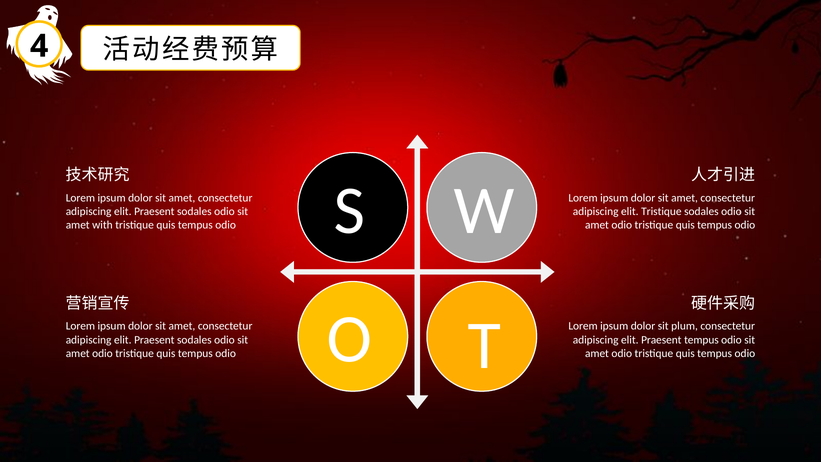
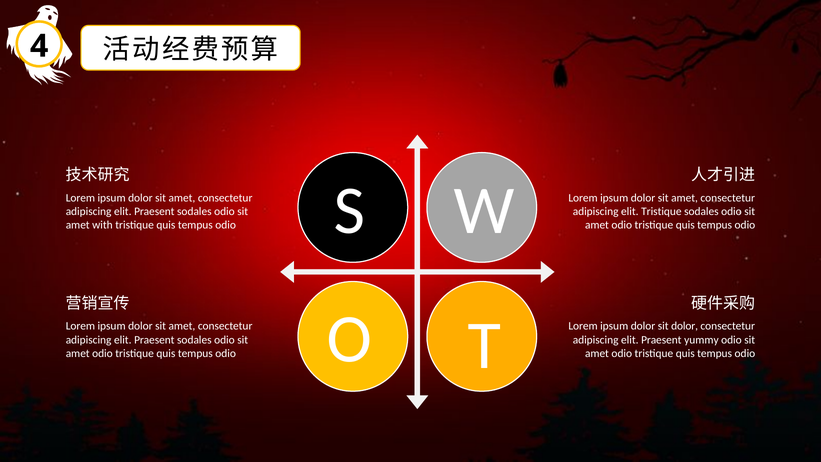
sit plum: plum -> dolor (685, 326)
Praesent tempus: tempus -> yummy (701, 340)
